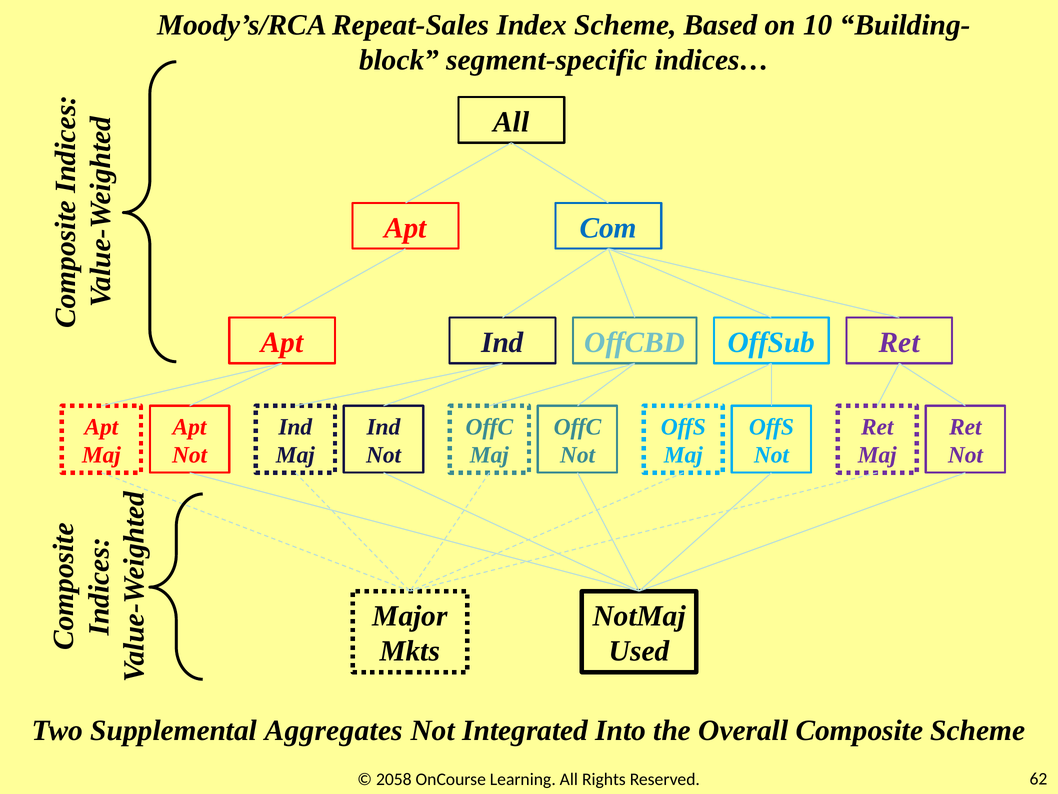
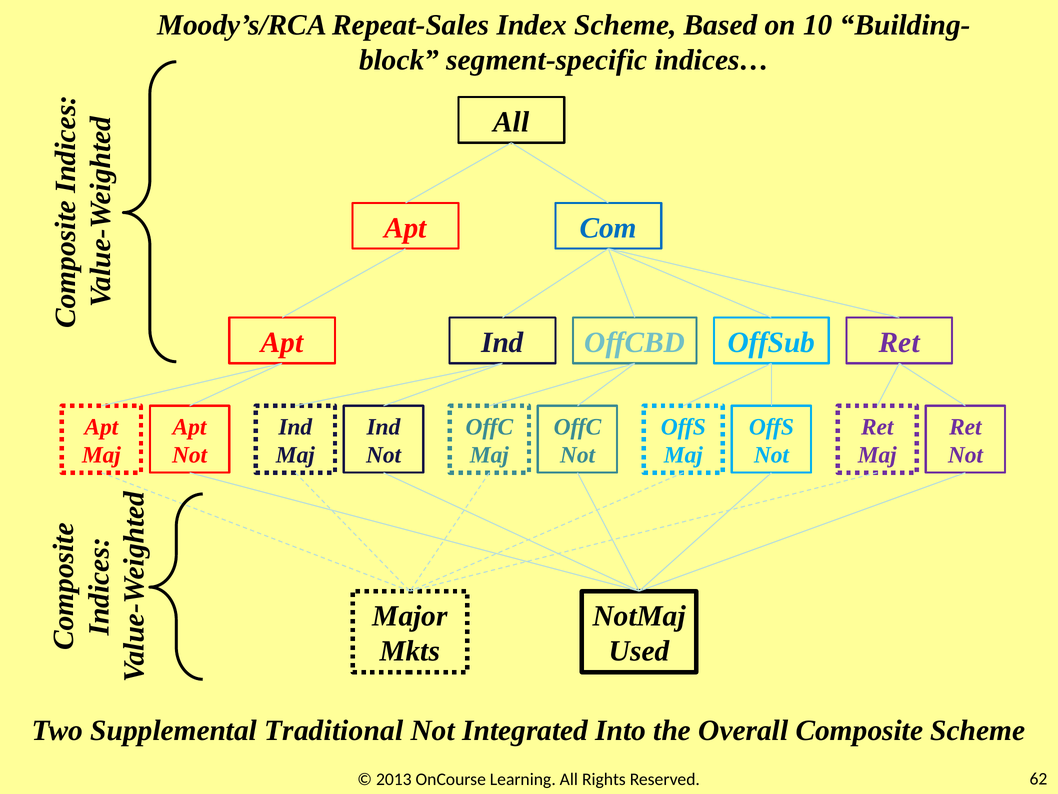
Aggregates: Aggregates -> Traditional (334, 730)
2058: 2058 -> 2013 (394, 779)
